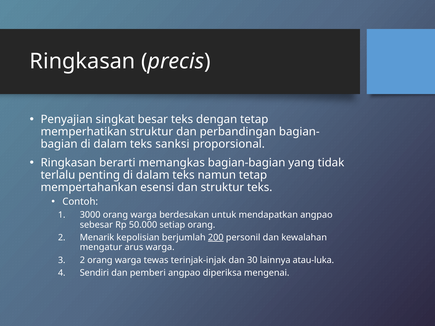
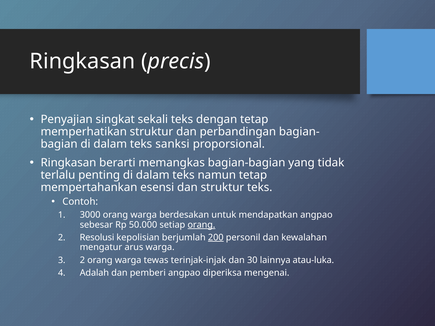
besar: besar -> sekali (153, 119)
orang underline: none -> present (201, 225)
Menarik: Menarik -> Resolusi (97, 238)
Sendiri: Sendiri -> Adalah (94, 273)
